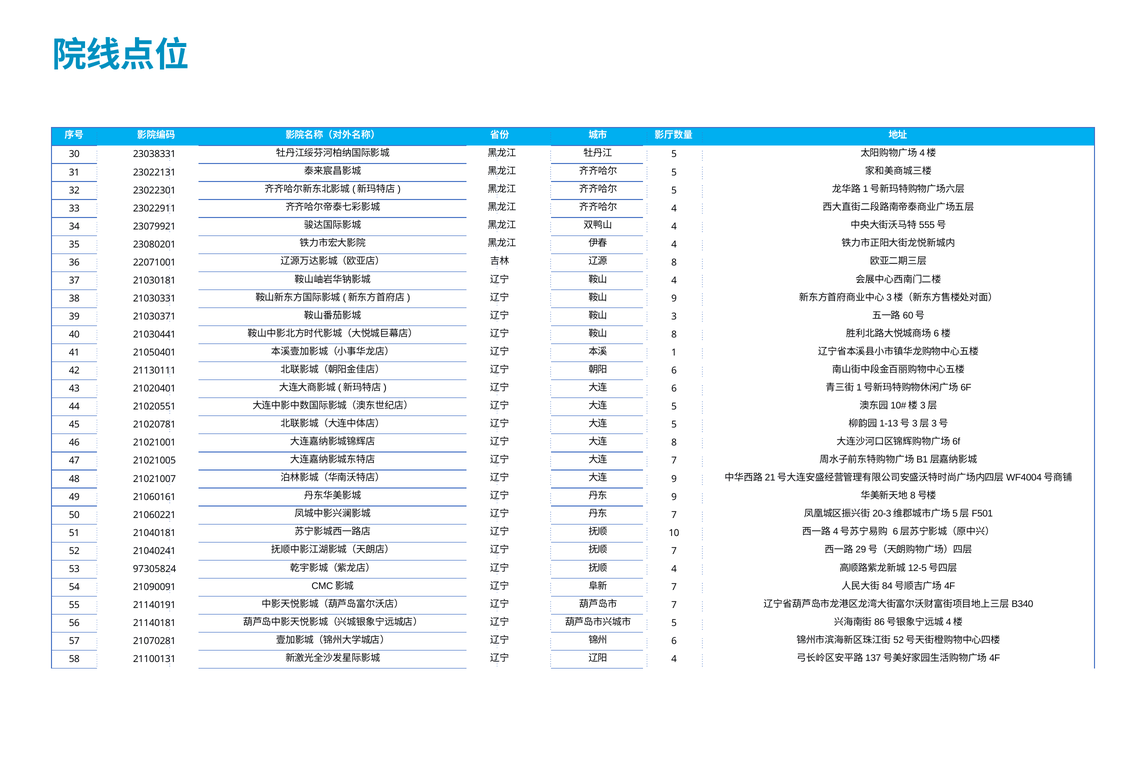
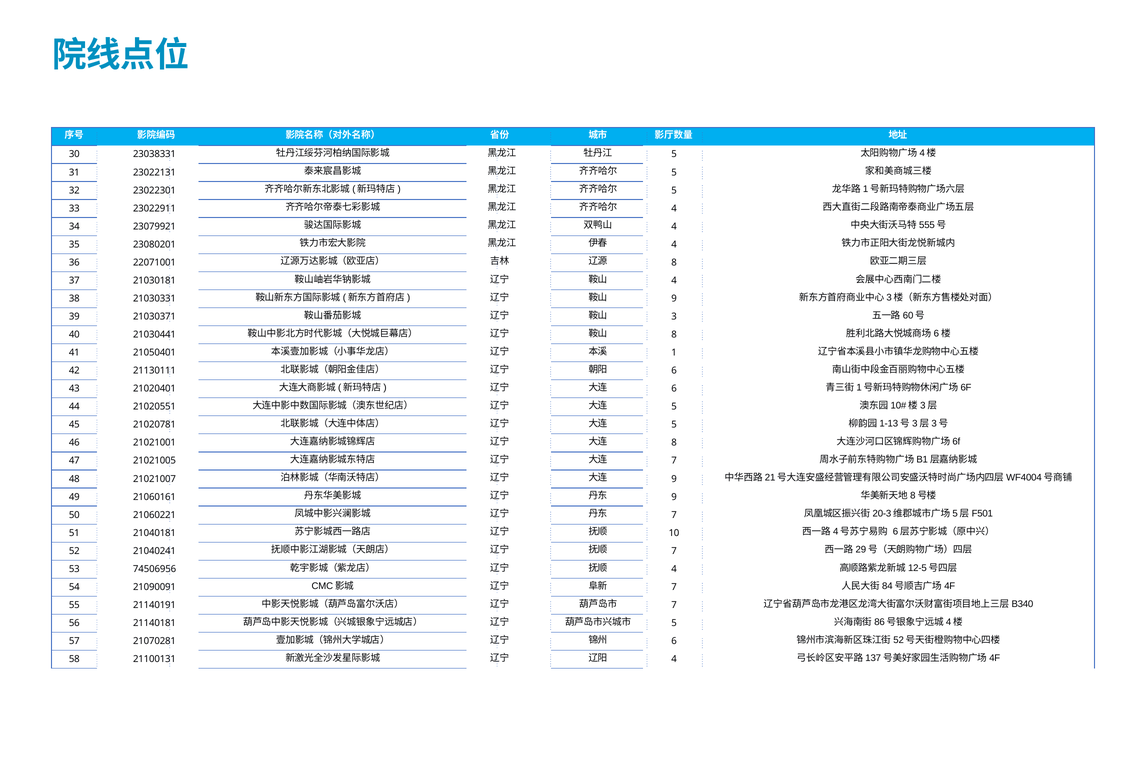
97305824: 97305824 -> 74506956 (155, 569)
